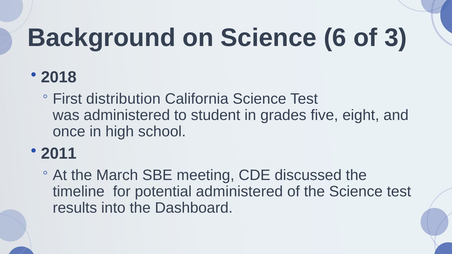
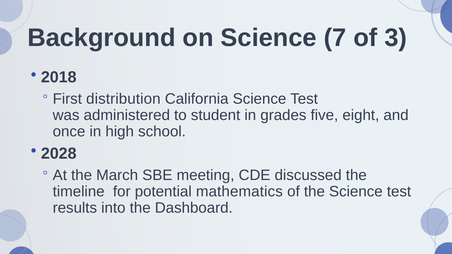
6: 6 -> 7 (335, 38)
2011: 2011 -> 2028 (59, 154)
potential administered: administered -> mathematics (239, 192)
